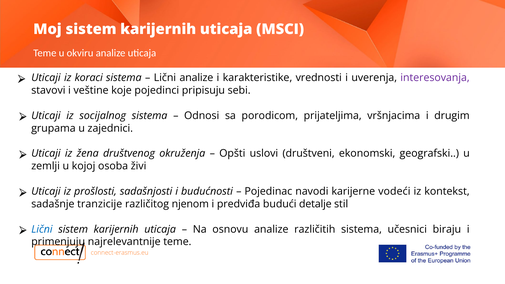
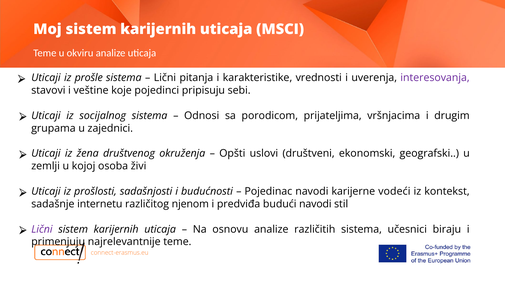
koraci: koraci -> prošle (89, 78)
Lični analize: analize -> pitanja (196, 78)
tranzicije: tranzicije -> internetu (100, 204)
budući detalje: detalje -> navodi (315, 204)
Lični colour: blue -> purple (42, 229)
